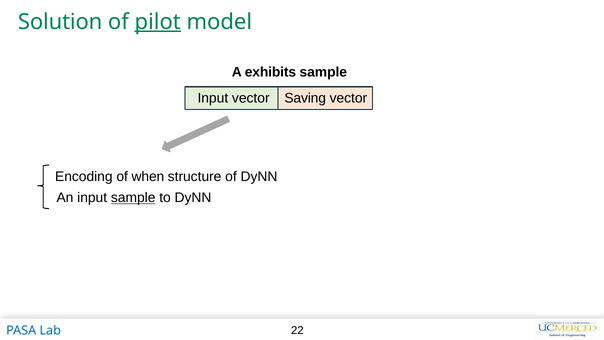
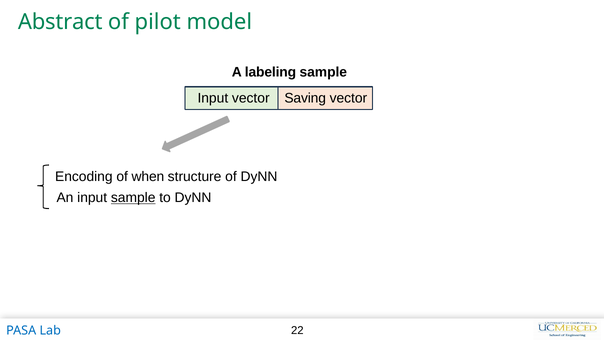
Solution: Solution -> Abstract (60, 22)
pilot underline: present -> none (158, 22)
exhibits: exhibits -> labeling (270, 72)
